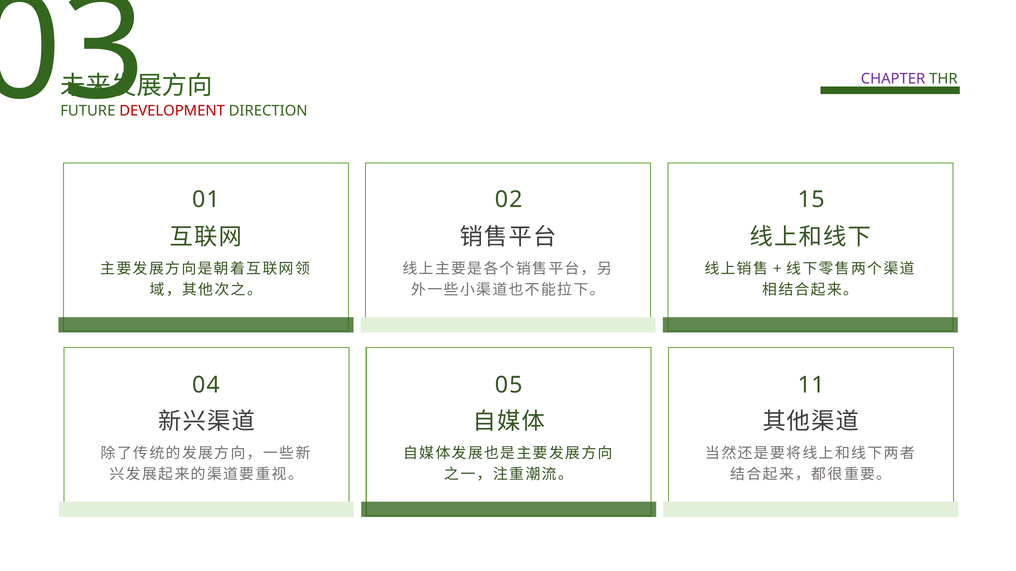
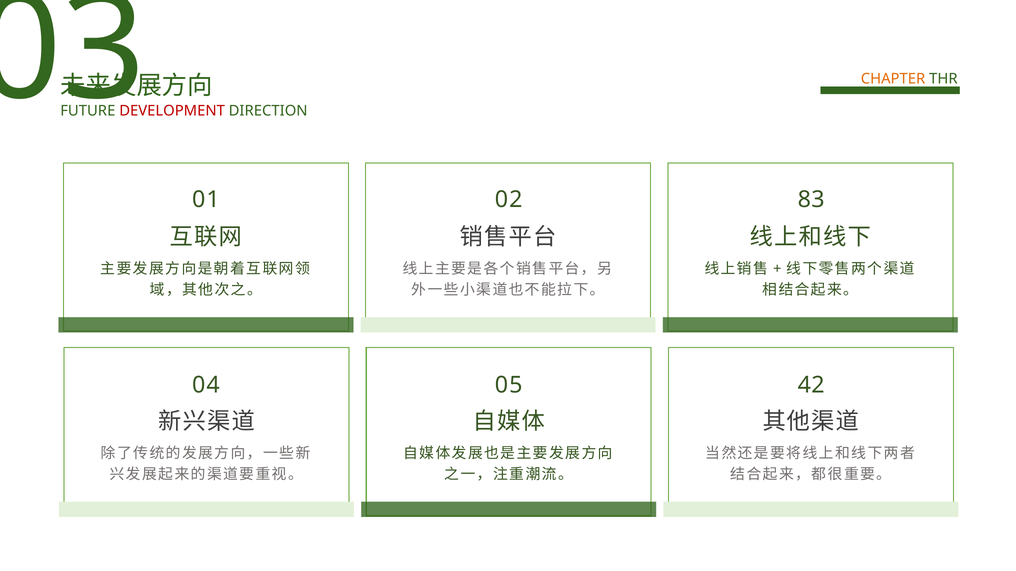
CHAPTER colour: purple -> orange (893, 79)
15: 15 -> 83 (811, 200)
11: 11 -> 42 (811, 385)
